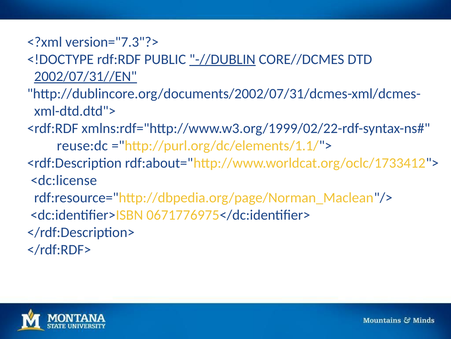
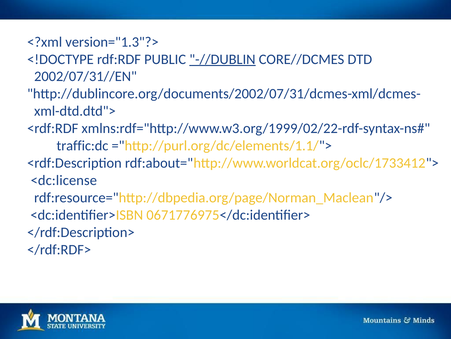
version="7.3"?>: version="7.3"?> -> version="1.3"?> (112, 42)
2002/07/31//EN underline: present -> none (85, 76)
reuse:dc: reuse:dc -> traffic:dc (82, 145)
